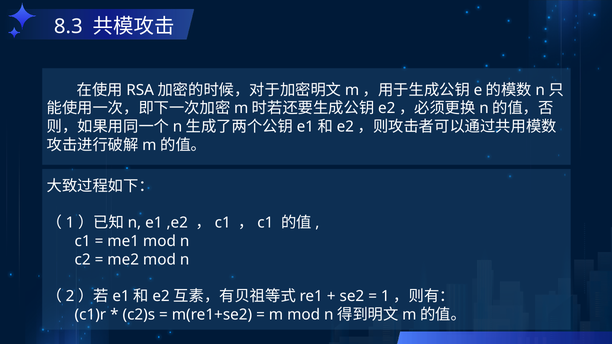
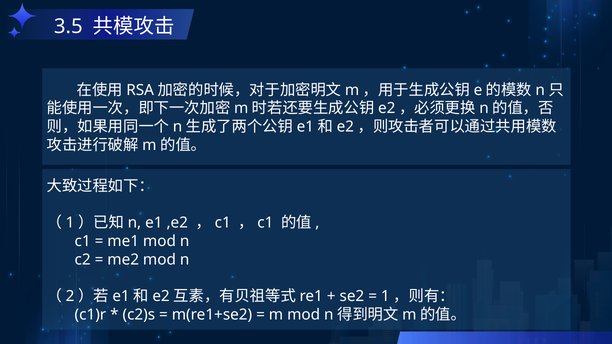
8.3: 8.3 -> 3.5 (68, 27)
